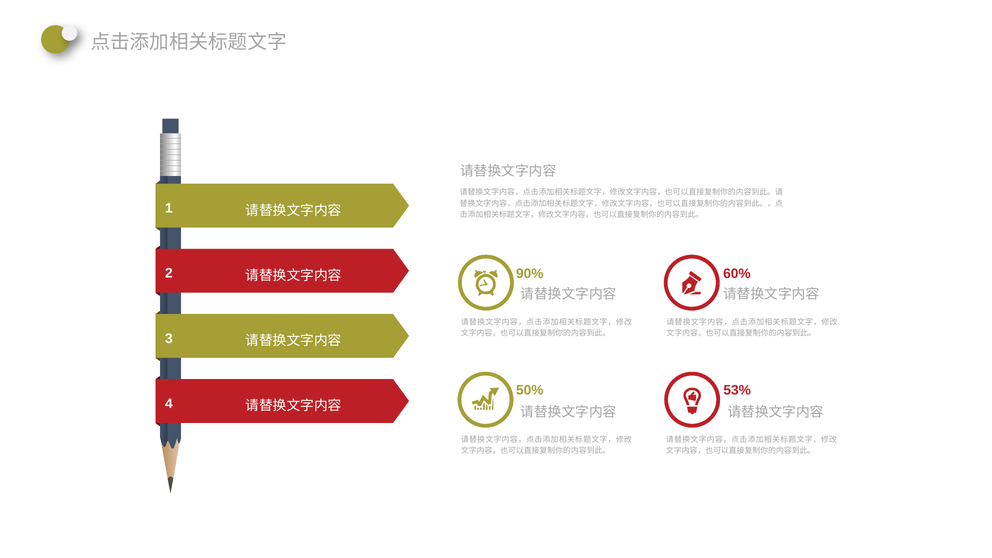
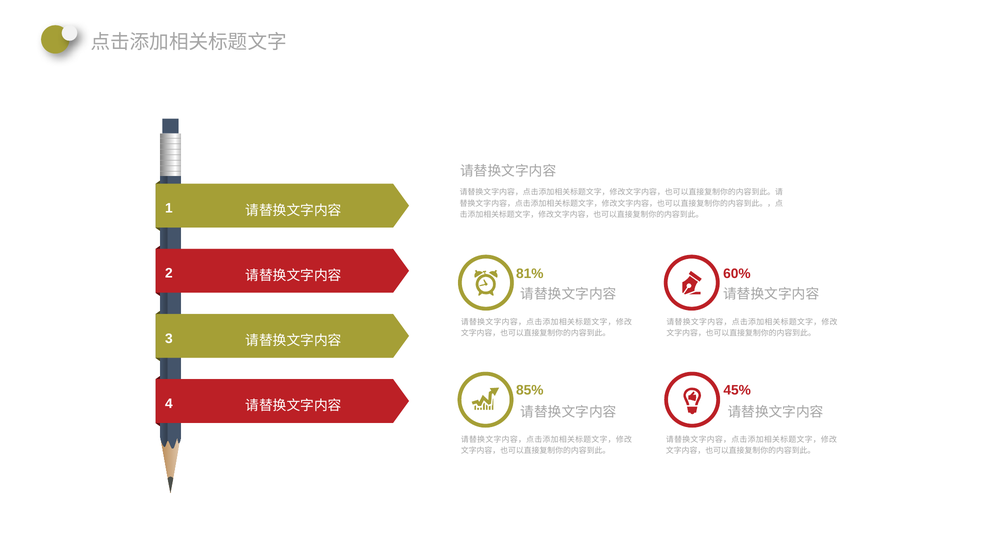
90%: 90% -> 81% (530, 274)
50%: 50% -> 85% (530, 390)
53%: 53% -> 45% (737, 390)
